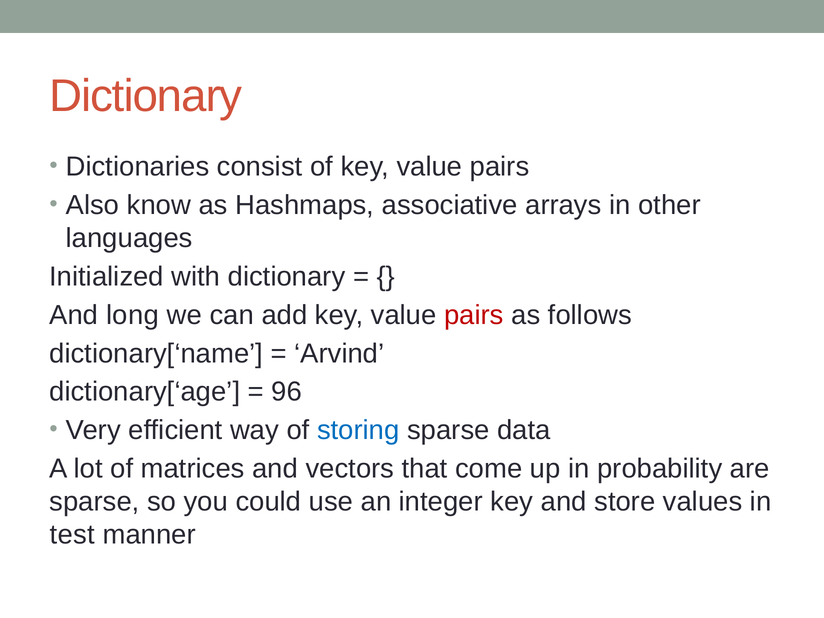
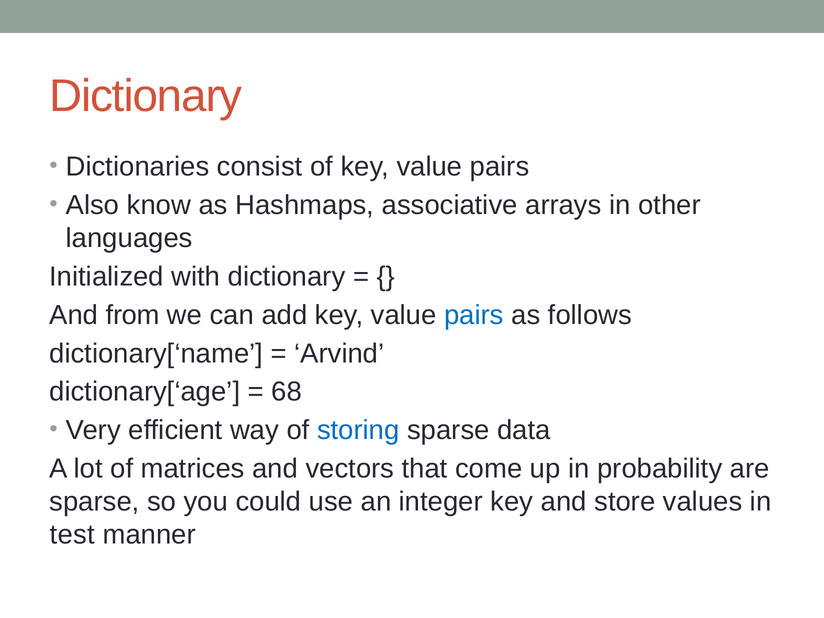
long: long -> from (133, 315)
pairs colour: red -> blue (474, 315)
96: 96 -> 68 (287, 392)
